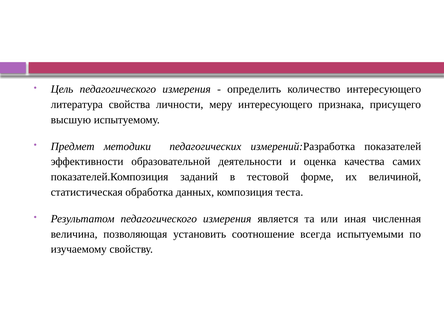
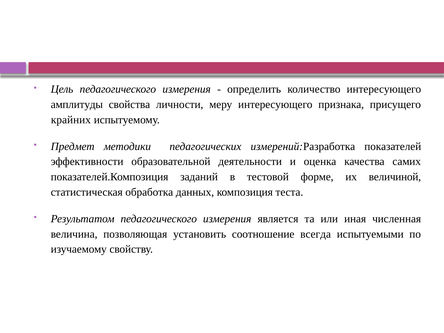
литература: литература -> амплитуды (77, 105)
высшую: высшую -> крайних (71, 120)
